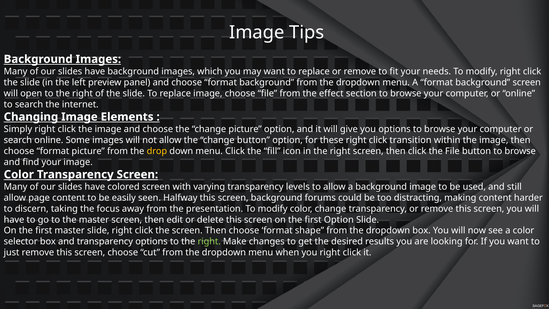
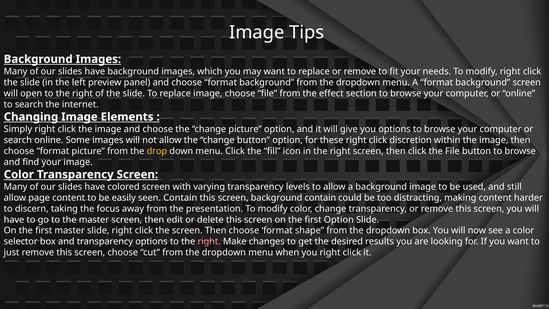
transition: transition -> discretion (411, 140)
seen Halfway: Halfway -> Contain (180, 198)
background forums: forums -> contain (320, 198)
right colour: light green -> pink (209, 241)
